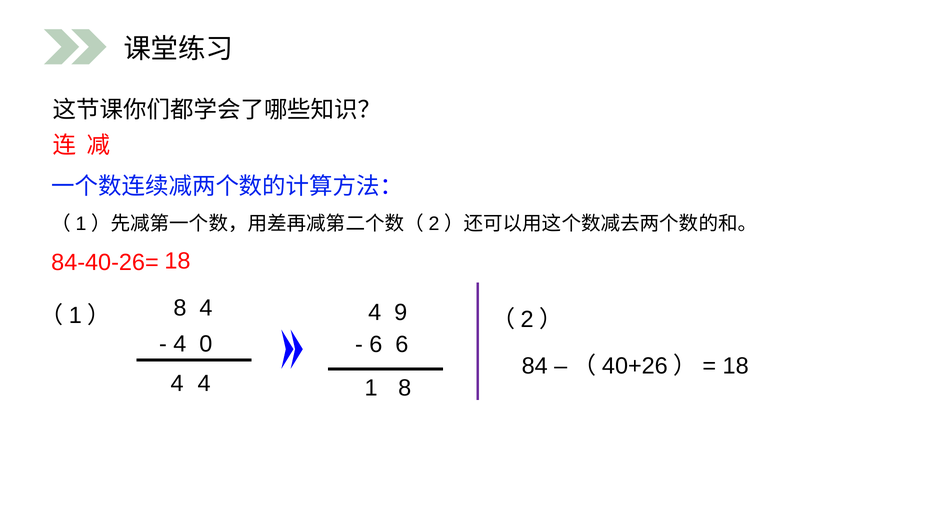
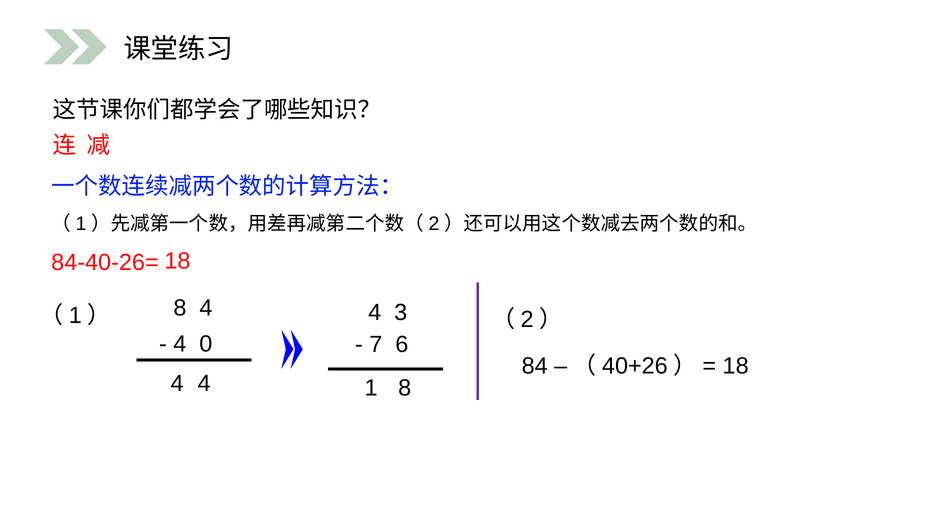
9: 9 -> 3 (401, 313)
6: 6 -> 7 (376, 345)
